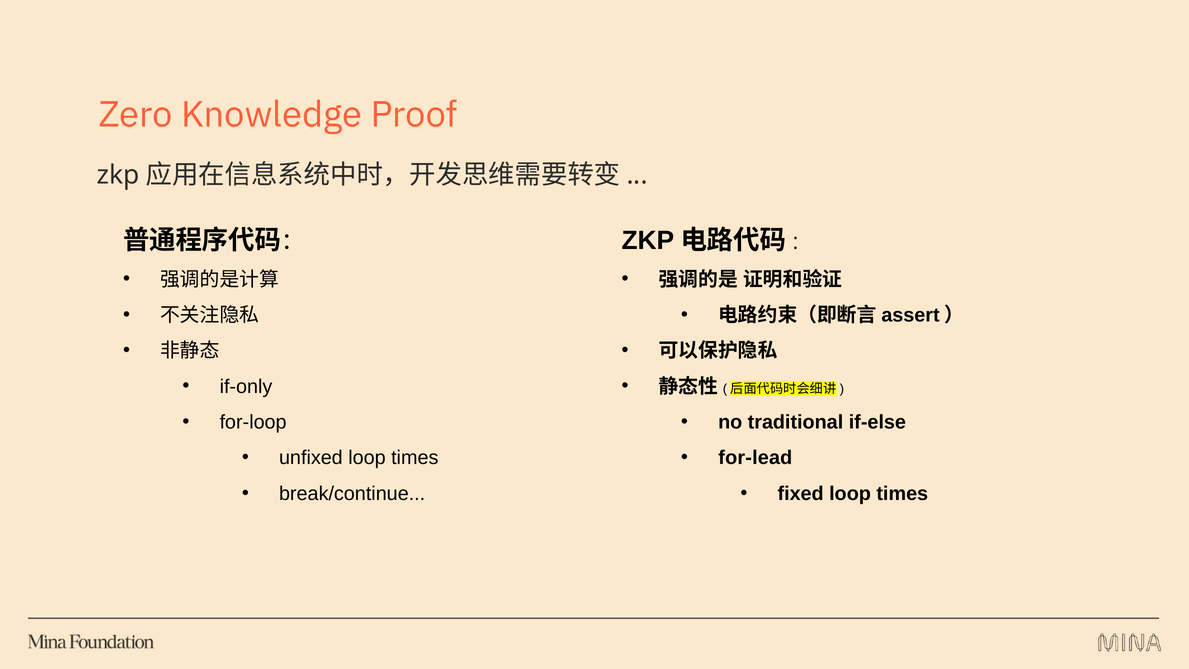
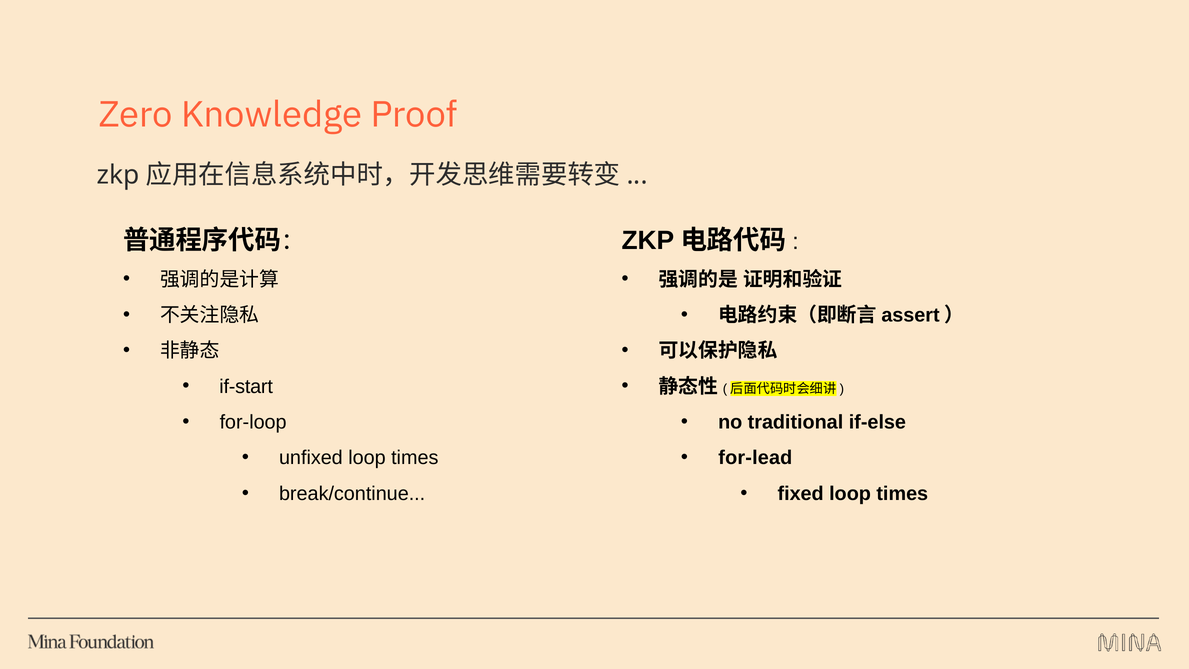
if-only: if-only -> if-start (246, 386)
